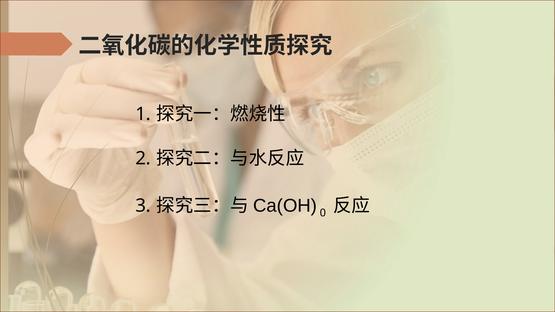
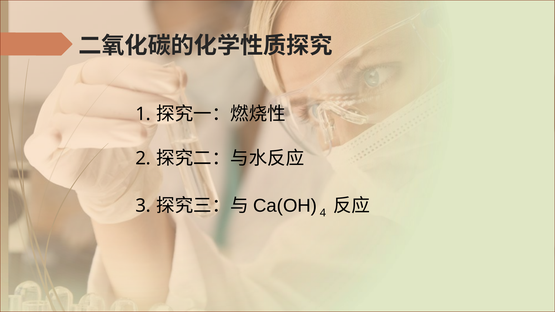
0: 0 -> 4 (323, 213)
